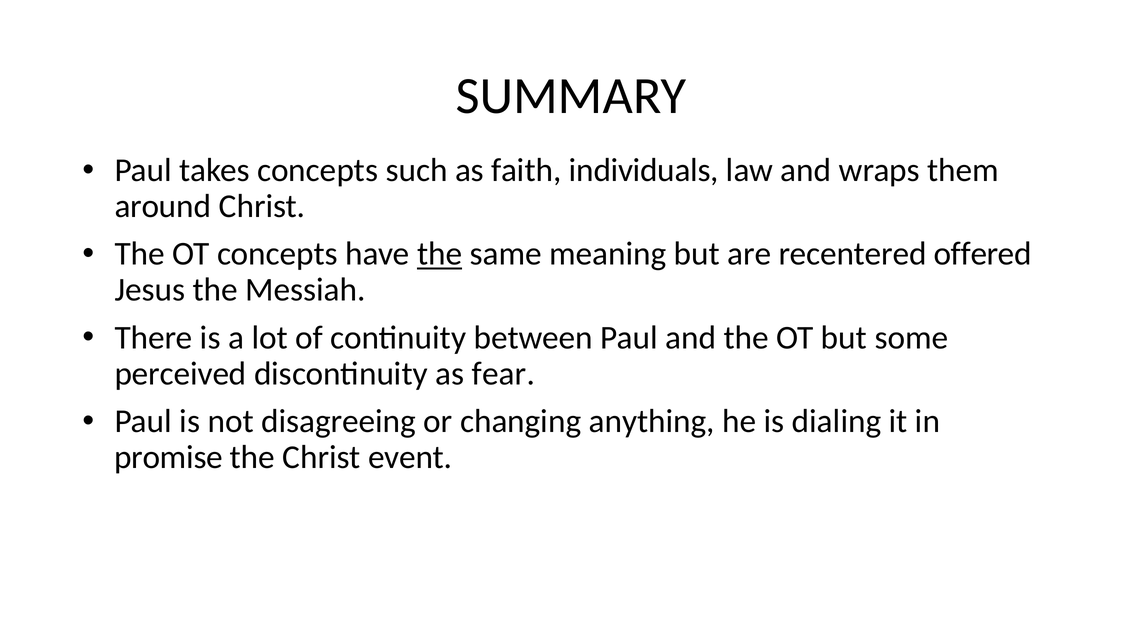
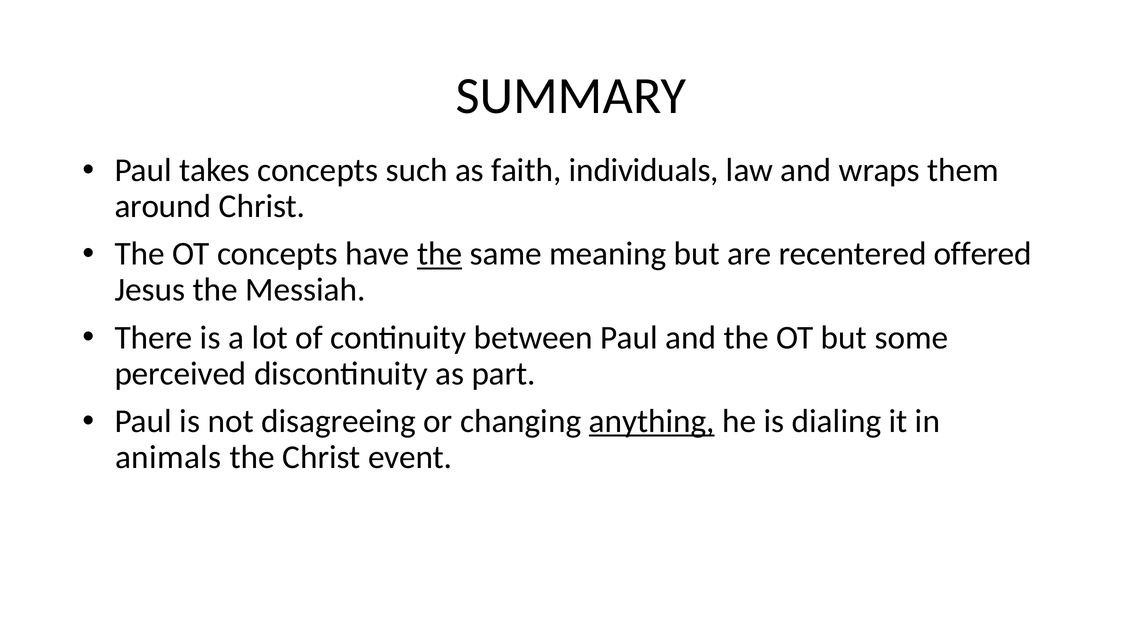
fear: fear -> part (504, 374)
anything underline: none -> present (652, 422)
promise: promise -> animals (168, 458)
